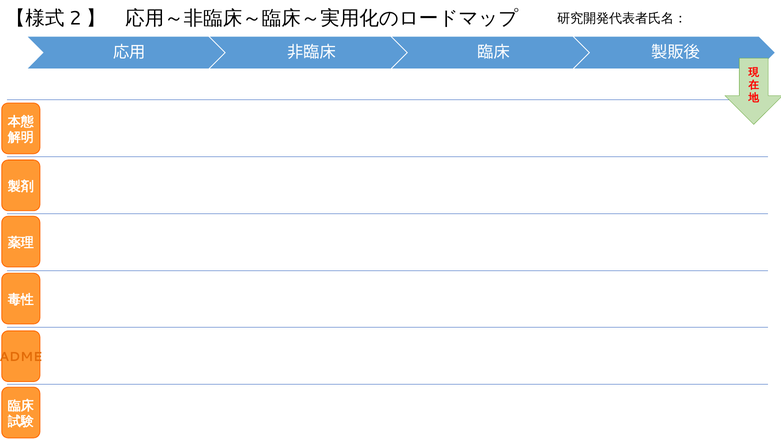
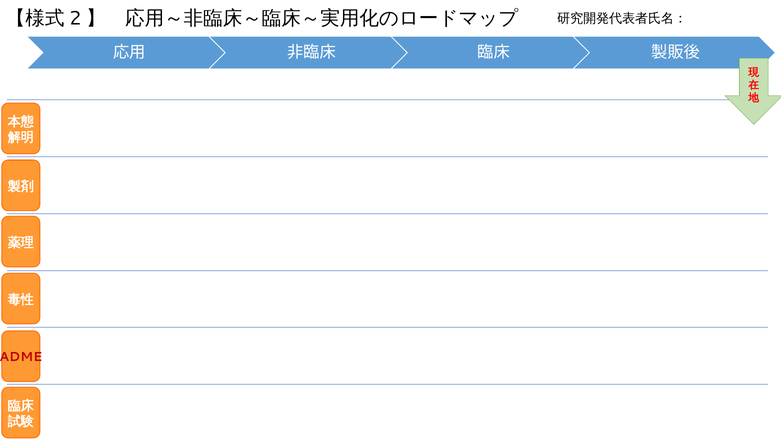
ADME colour: orange -> red (21, 357)
